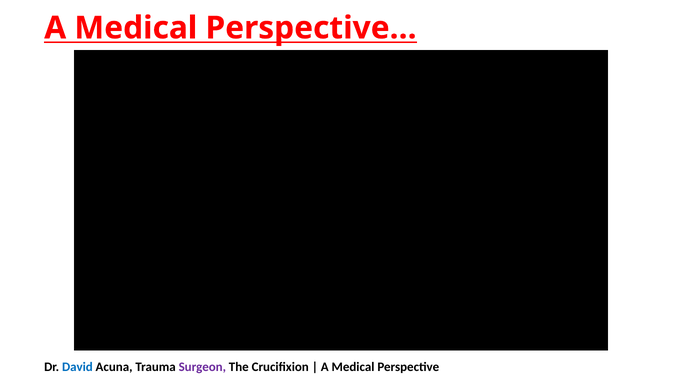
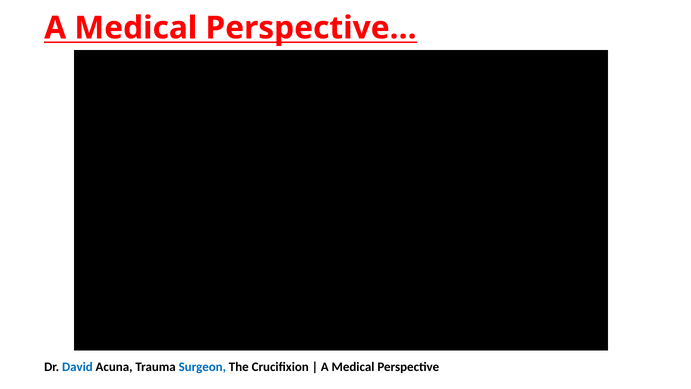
Surgeon colour: purple -> blue (202, 366)
